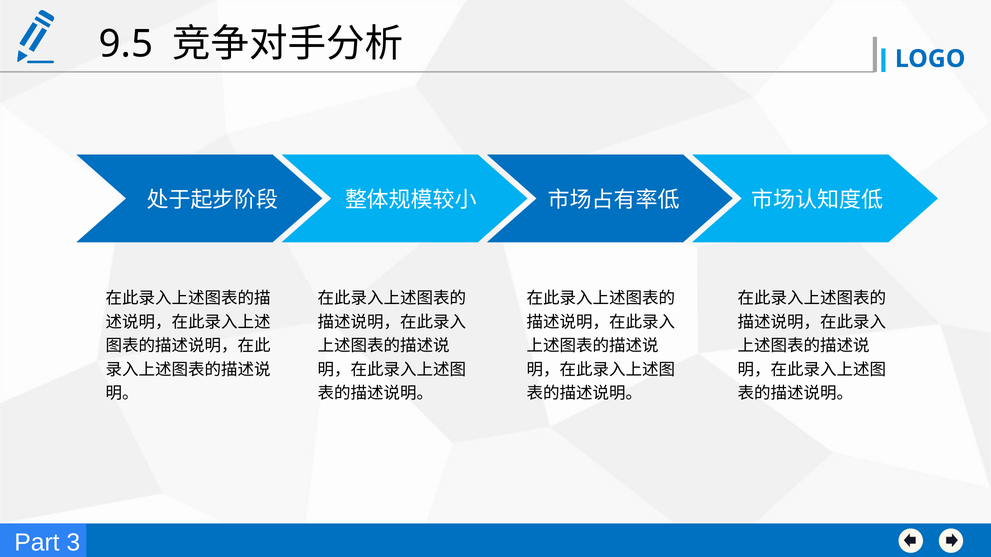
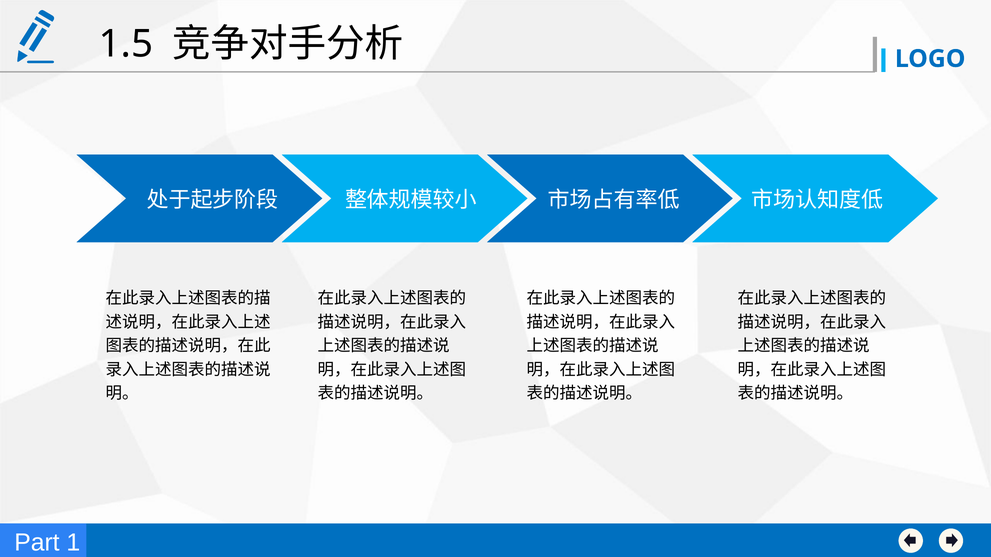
9.5: 9.5 -> 1.5 (126, 44)
3: 3 -> 1 (73, 543)
